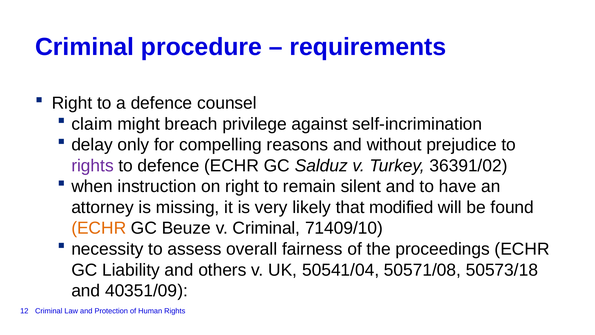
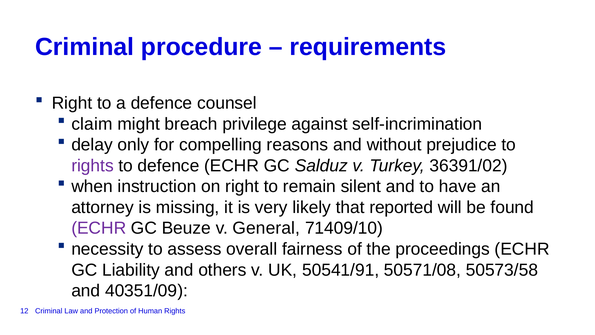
modified: modified -> reported (401, 207)
ECHR colour: orange -> purple (99, 228)
v Criminal: Criminal -> General (266, 228)
50541/04: 50541/04 -> 50541/91 (341, 270)
50573/18: 50573/18 -> 50573/58 (502, 270)
